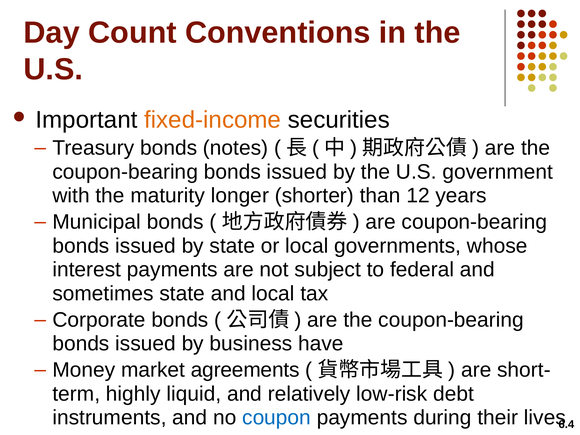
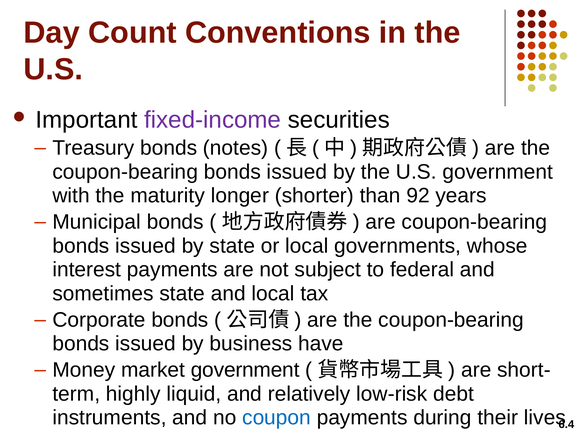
fixed-income colour: orange -> purple (213, 120)
12: 12 -> 92 (418, 196)
market agreements: agreements -> government (245, 370)
